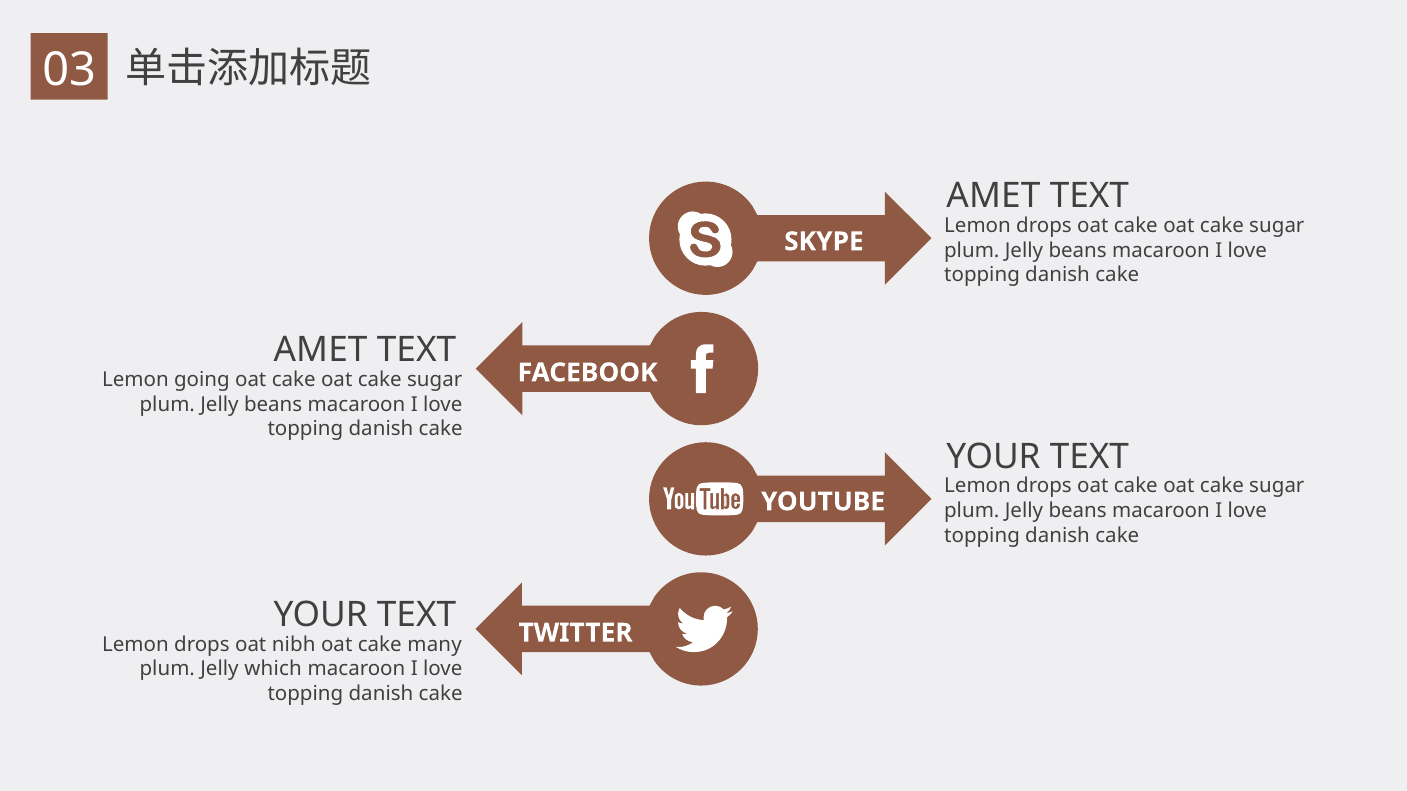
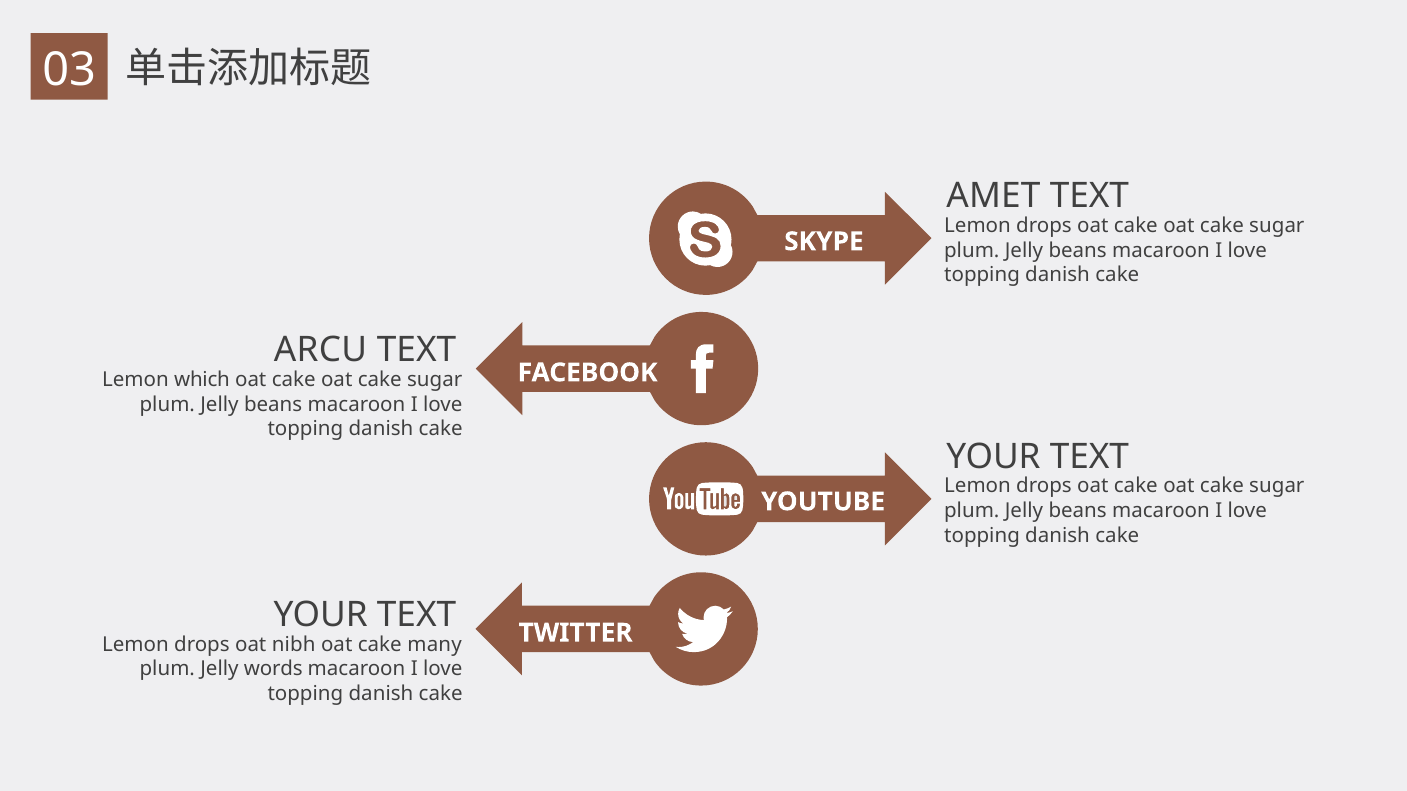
AMET: AMET -> ARCU (320, 350)
going: going -> which (202, 380)
which: which -> words (273, 670)
